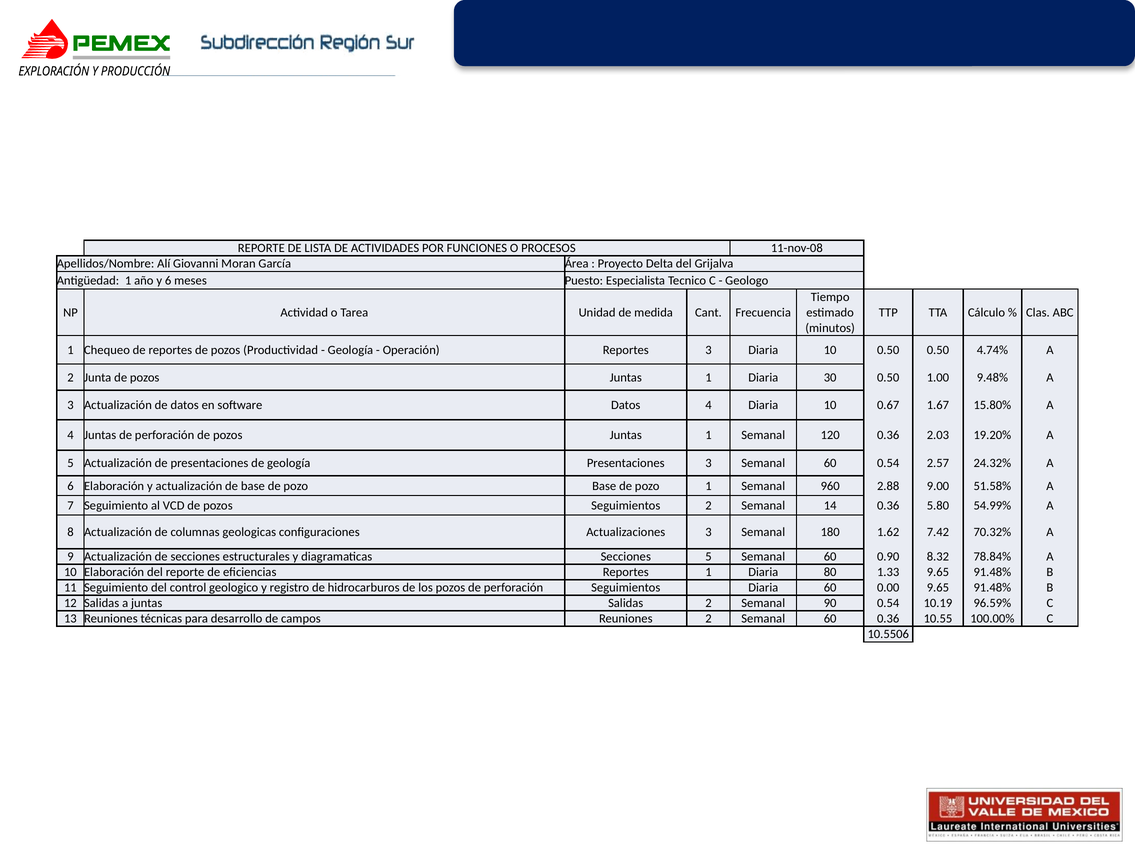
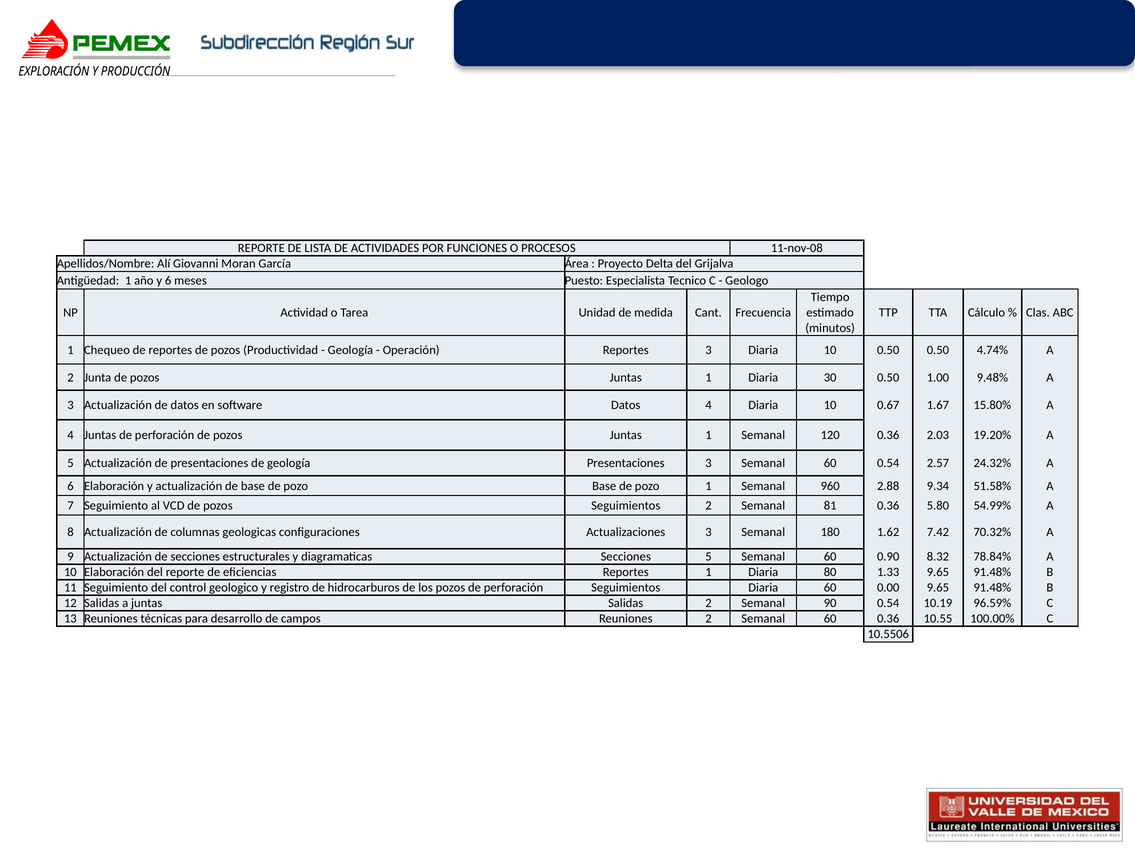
9.00: 9.00 -> 9.34 (938, 486)
14: 14 -> 81 (830, 506)
